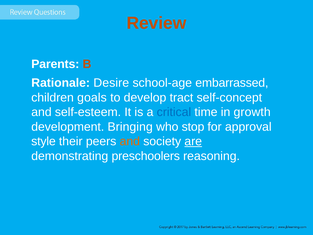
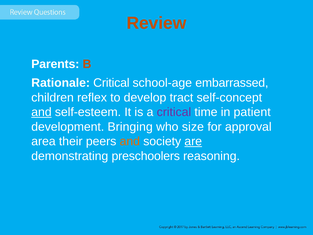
Rationale Desire: Desire -> Critical (111, 83)
goals: goals -> reflex (92, 97)
and underline: none -> present (41, 112)
critical colour: blue -> purple (174, 112)
growth: growth -> patient (252, 112)
stop: stop -> size (193, 127)
style: style -> area (43, 141)
